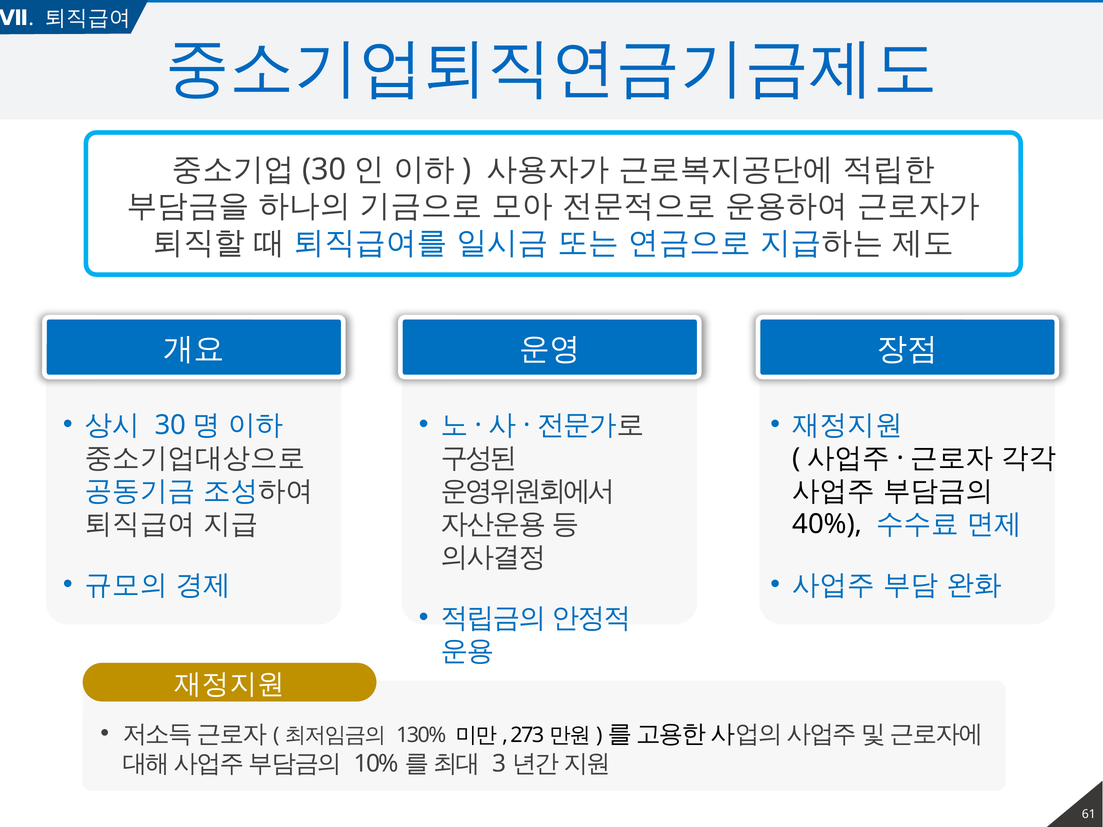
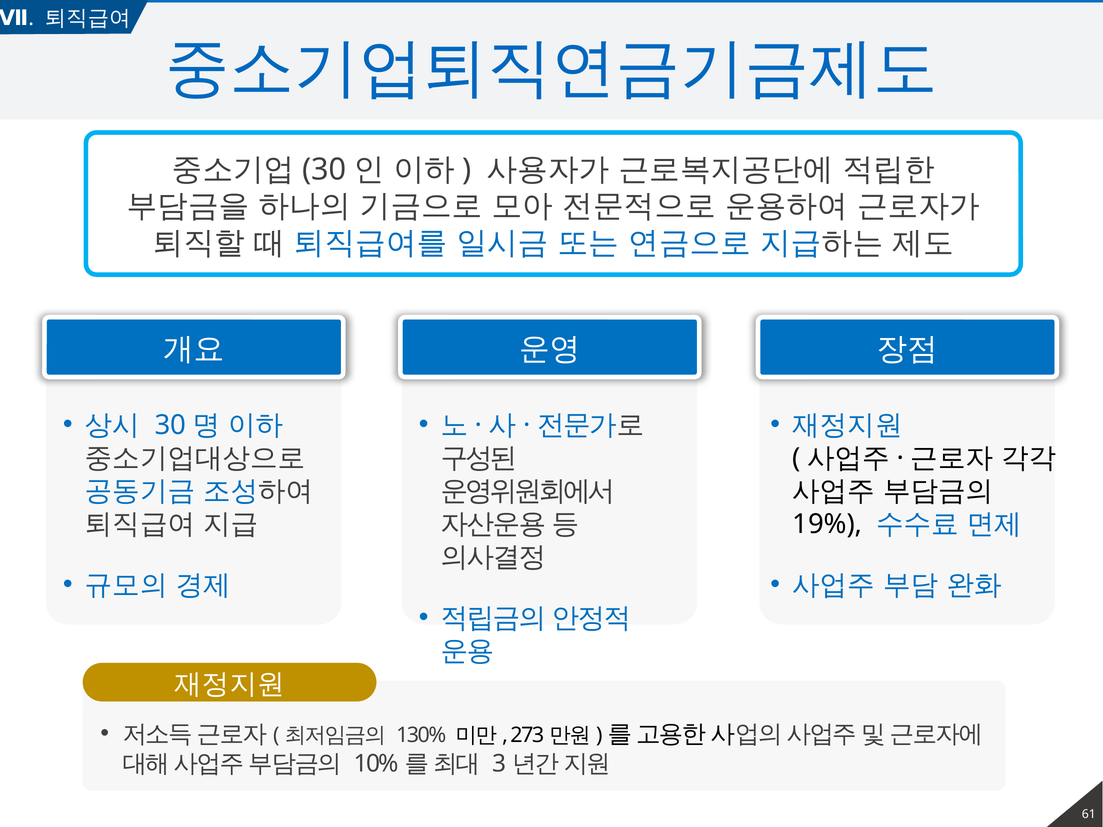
40%: 40% -> 19% (827, 524)
